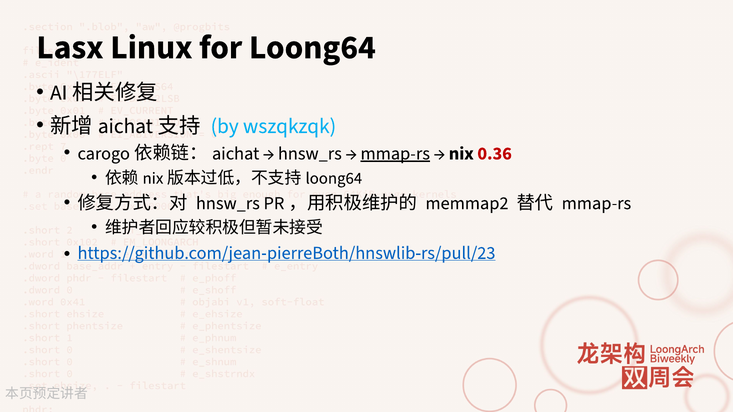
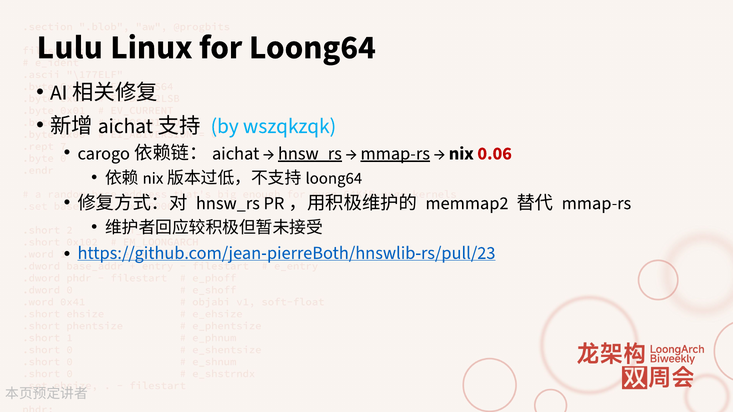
Lasx: Lasx -> Lulu (70, 47)
hnsw_rs underline: none -> present (310, 154)
0.36: 0.36 -> 0.06 (495, 154)
